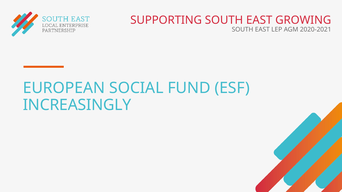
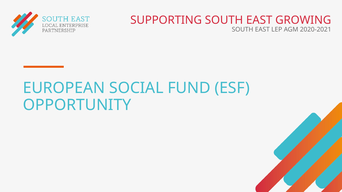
INCREASINGLY: INCREASINGLY -> OPPORTUNITY (77, 105)
